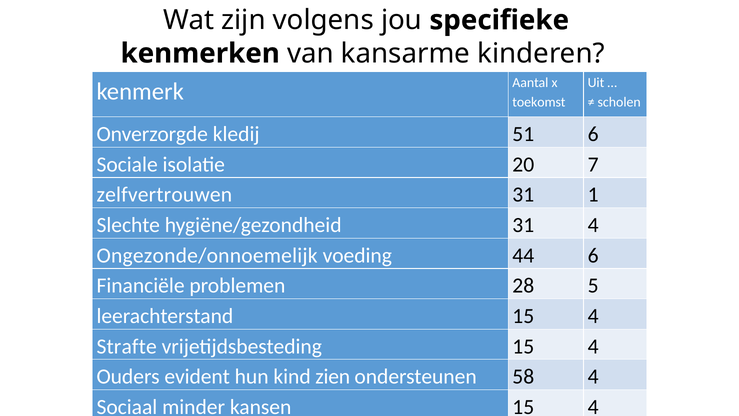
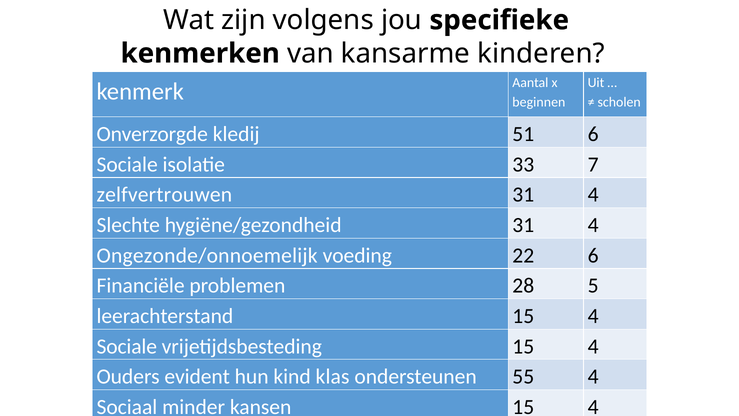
toekomst: toekomst -> beginnen (539, 102)
20: 20 -> 33 (523, 164)
1: 1 -> 4 (593, 195)
44: 44 -> 22 (523, 255)
Strafte: Strafte -> Sociale (127, 346)
zien: zien -> klas (333, 376)
58: 58 -> 55 (523, 376)
